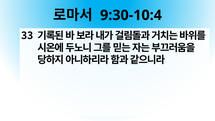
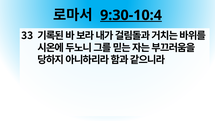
9:30-10:4 underline: none -> present (131, 15)
